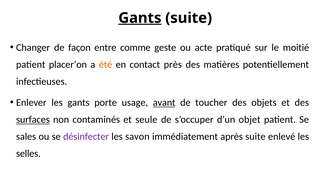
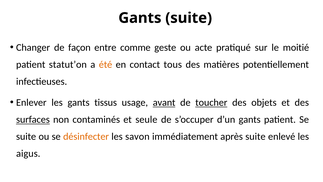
Gants underline: present -> none (140, 18)
placer’on: placer’on -> statut’on (68, 64)
près: près -> tous (173, 64)
porte: porte -> tissus (106, 102)
toucher underline: none -> present (211, 102)
d’un objet: objet -> gants (250, 119)
sales: sales -> suite (26, 136)
désinfecter colour: purple -> orange (86, 136)
selles: selles -> aigus (28, 153)
